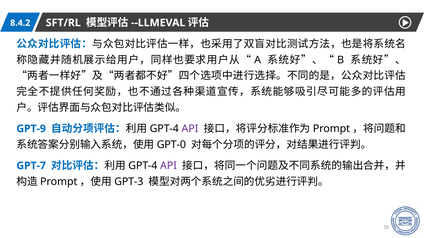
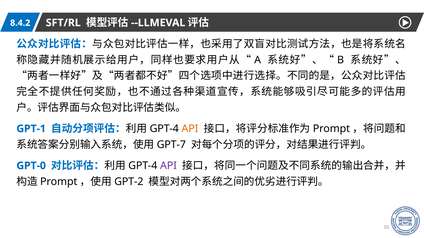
GPT-9: GPT-9 -> GPT-1 (31, 129)
API colour: purple -> orange (190, 129)
GPT-0: GPT-0 -> GPT-7 (171, 145)
GPT-7: GPT-7 -> GPT-0 (31, 166)
GPT-3: GPT-3 -> GPT-2 (129, 182)
